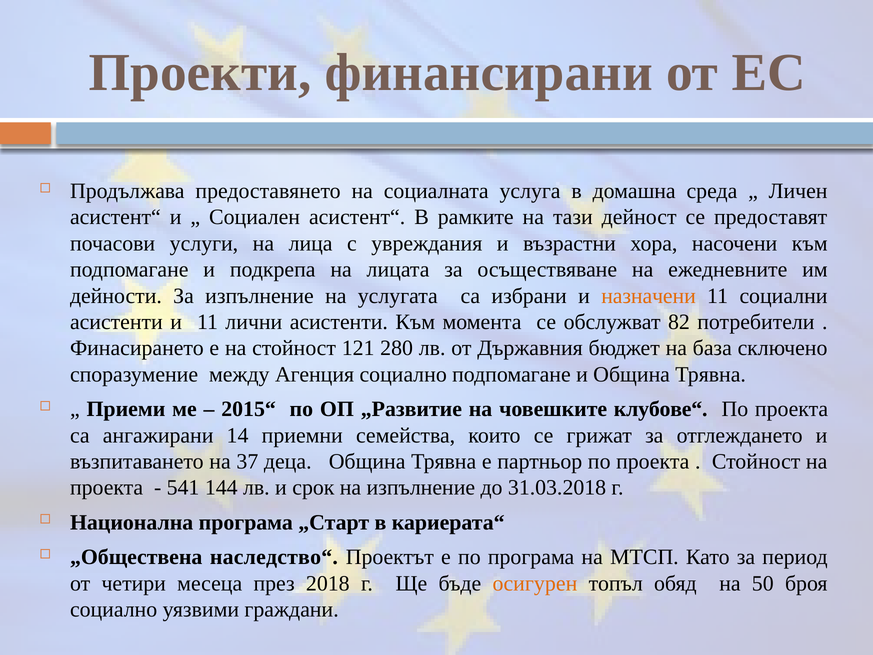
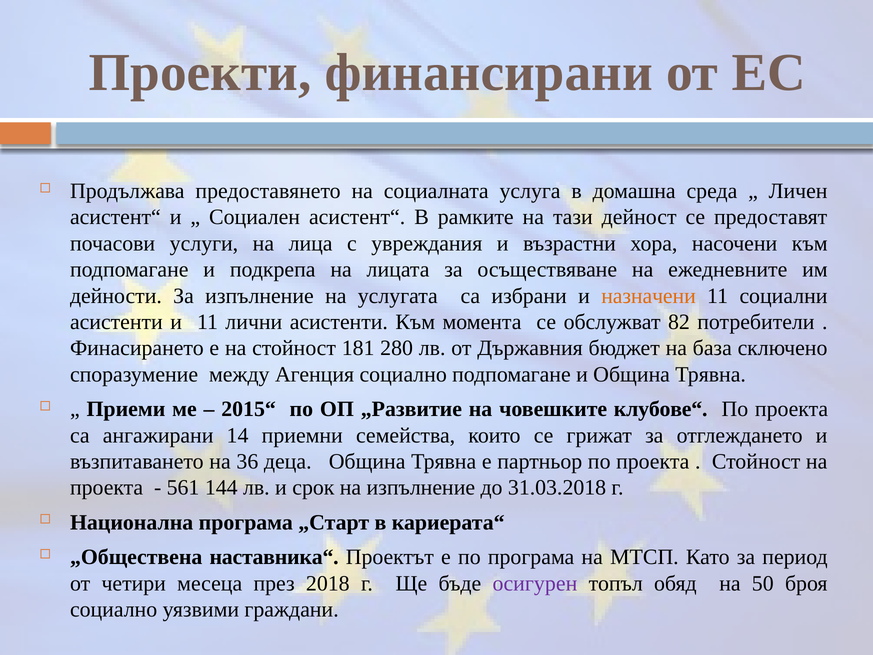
121: 121 -> 181 (358, 348)
37: 37 -> 36 (247, 461)
541: 541 -> 561 (183, 488)
наследство“: наследство“ -> наставника“ (274, 557)
осигурен colour: orange -> purple (535, 583)
